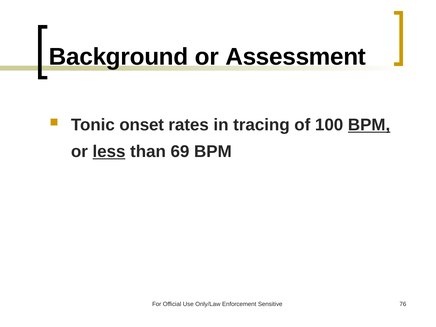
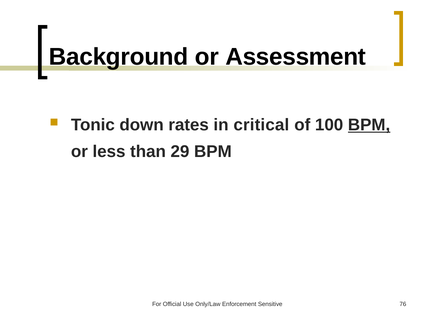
onset: onset -> down (142, 125)
tracing: tracing -> critical (261, 125)
less underline: present -> none (109, 151)
69: 69 -> 29 (180, 151)
